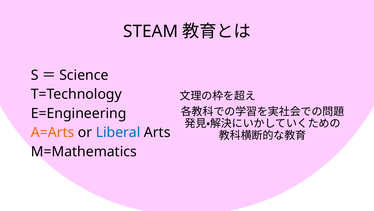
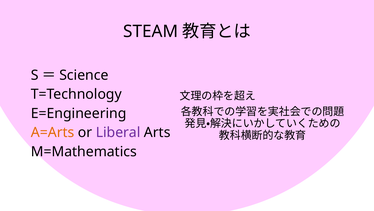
Liberal colour: blue -> purple (118, 132)
